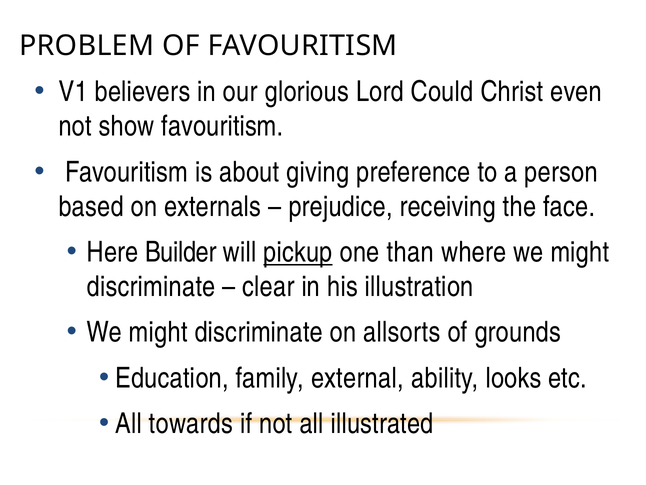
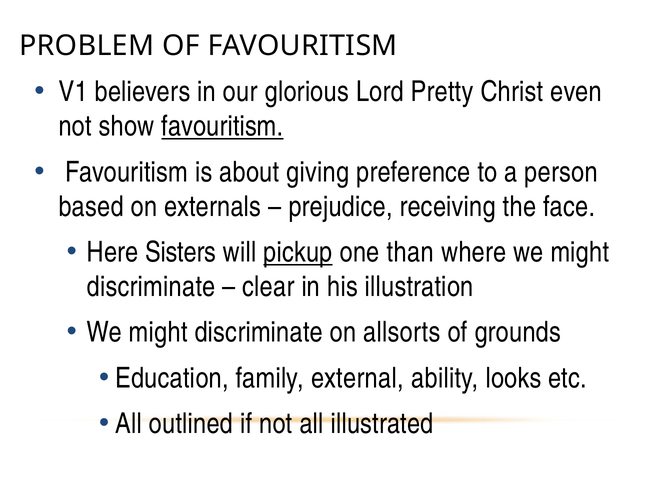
Could: Could -> Pretty (442, 92)
favouritism underline: none -> present (222, 126)
Builder: Builder -> Sisters (181, 252)
towards: towards -> outlined (191, 423)
